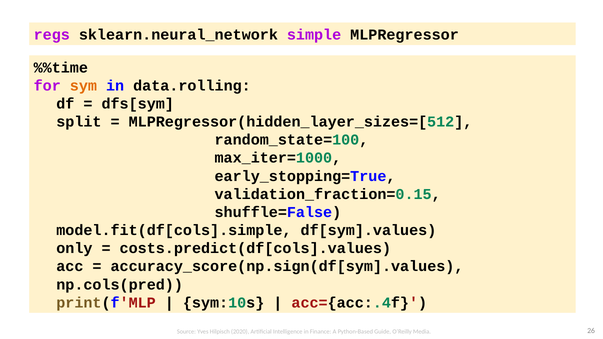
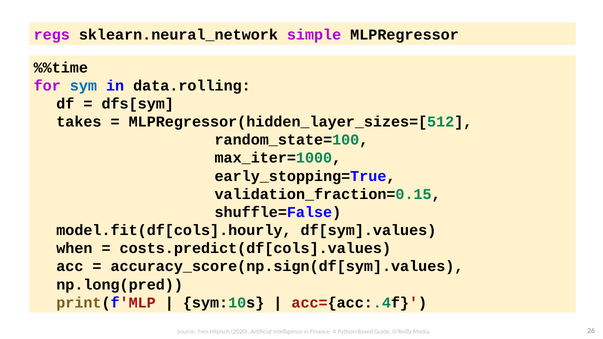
sym colour: orange -> blue (83, 86)
split: split -> takes (79, 122)
model.fit(df[cols].simple: model.fit(df[cols].simple -> model.fit(df[cols].hourly (174, 230)
only: only -> when (74, 249)
np.cols(pred: np.cols(pred -> np.long(pred (120, 285)
